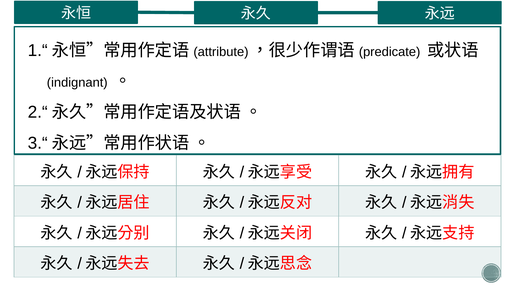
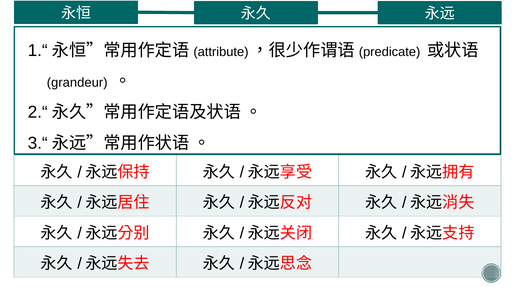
indignant: indignant -> grandeur (77, 83)
